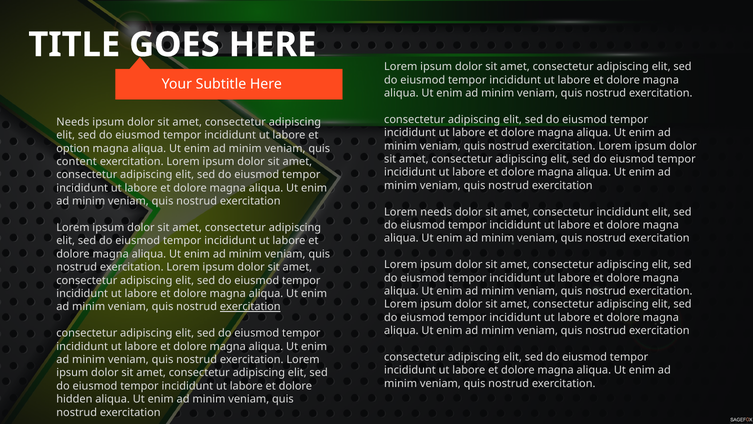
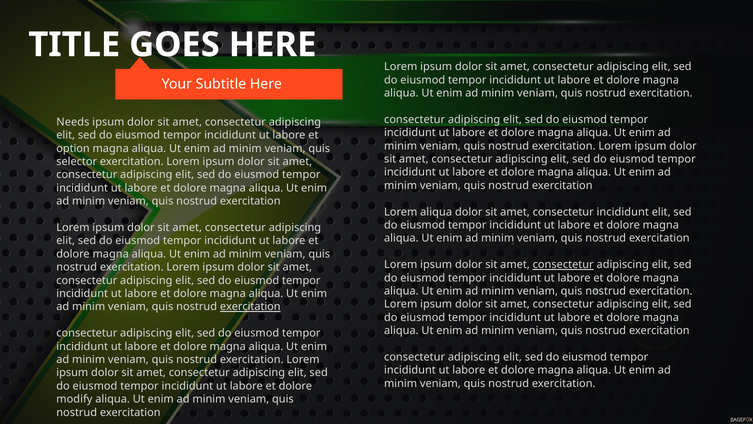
content: content -> selector (77, 161)
Lorem needs: needs -> aliqua (436, 212)
consectetur underline: none -> present (563, 264)
hidden: hidden -> modify (74, 399)
